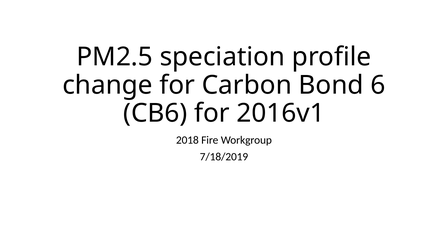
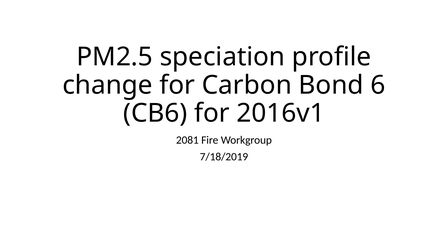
2018: 2018 -> 2081 (187, 140)
